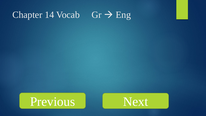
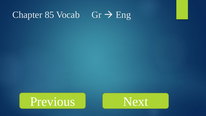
14: 14 -> 85 (49, 15)
